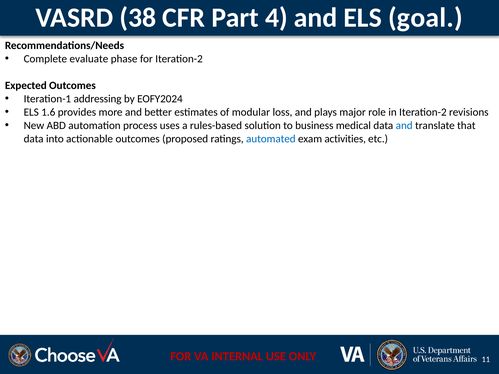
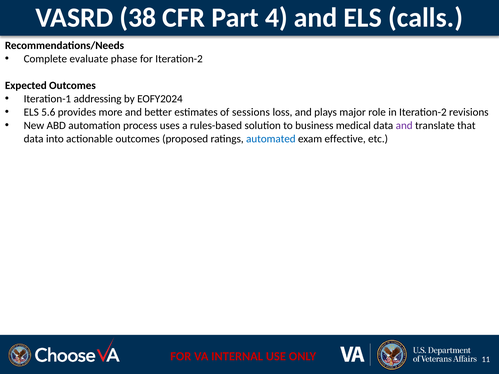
goal: goal -> calls (426, 18)
1.6: 1.6 -> 5.6 (48, 112)
modular: modular -> sessions (251, 112)
and colour: blue -> purple (404, 125)
activities: activities -> effective (345, 139)
